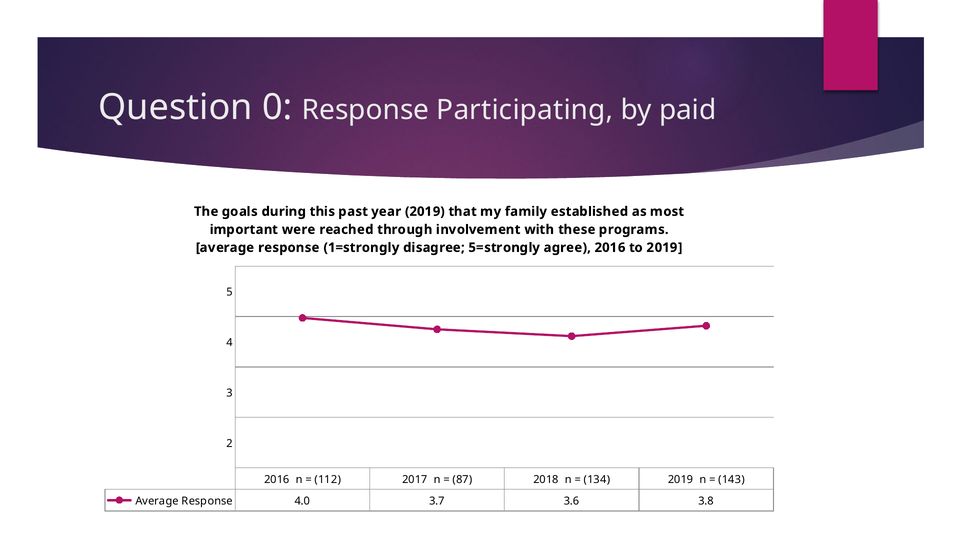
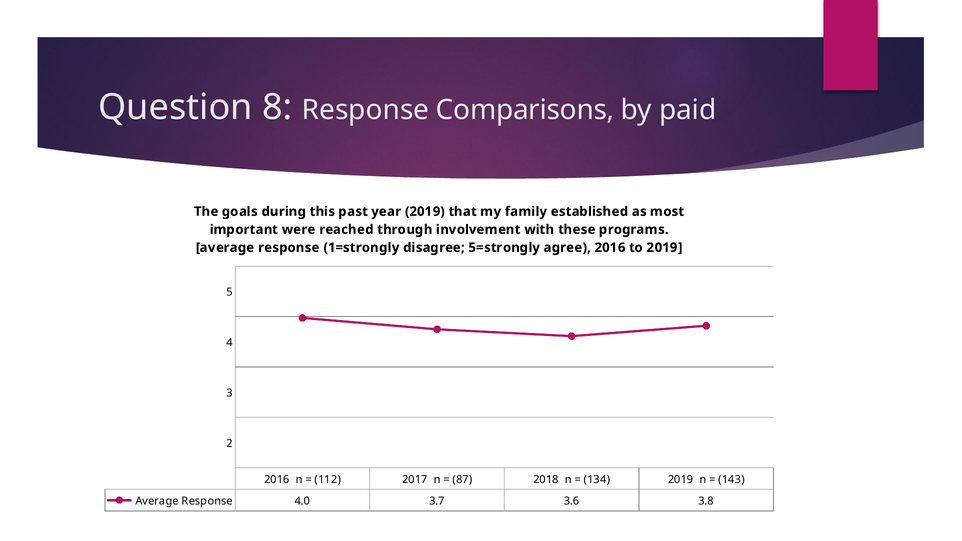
0: 0 -> 8 (277, 107)
Participating: Participating -> Comparisons (525, 110)
